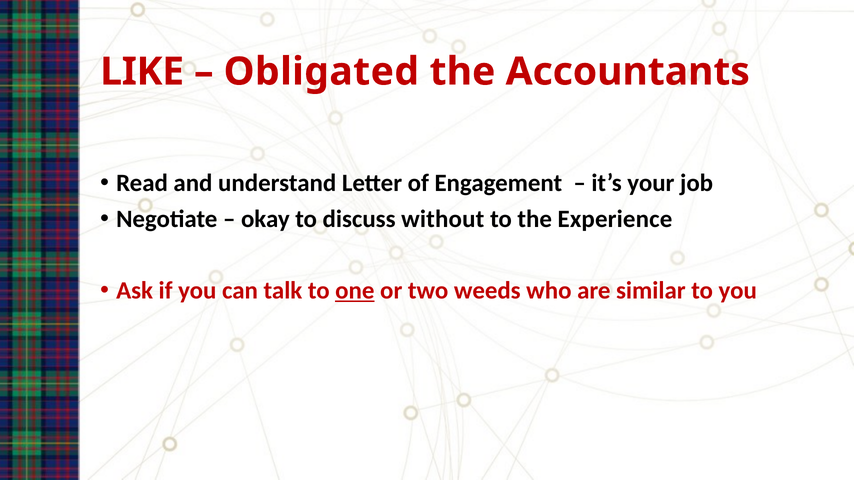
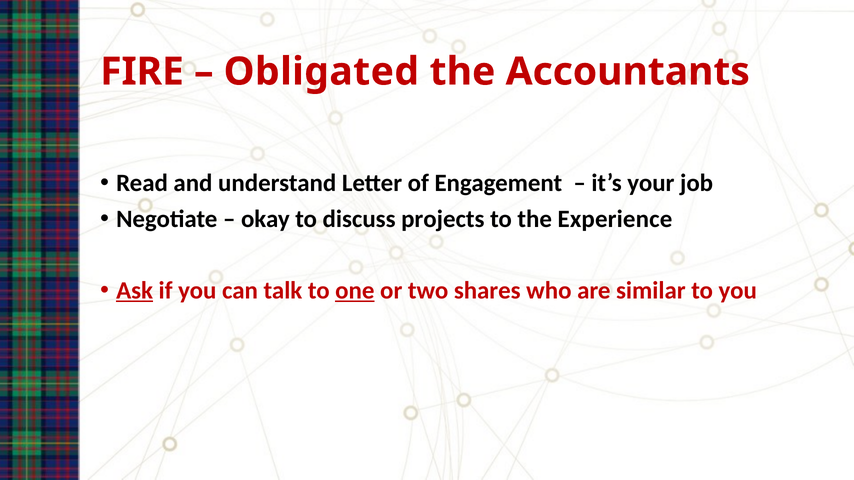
LIKE: LIKE -> FIRE (142, 72)
without: without -> projects (443, 219)
Ask underline: none -> present (135, 291)
weeds: weeds -> shares (487, 291)
